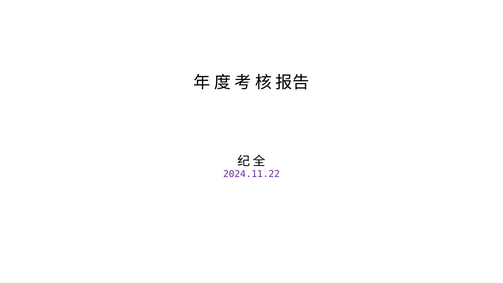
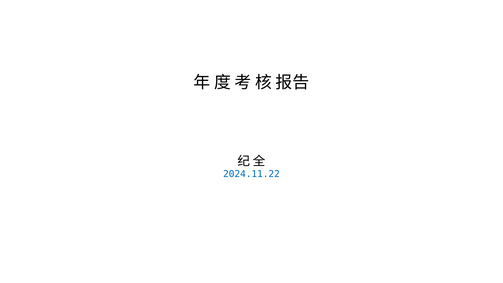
2024.11.22 colour: purple -> blue (251, 174)
